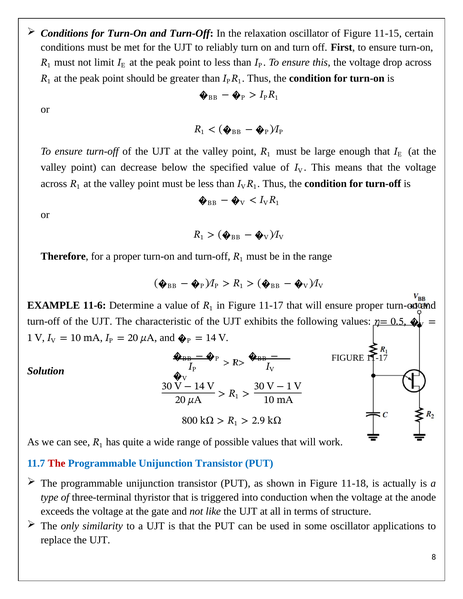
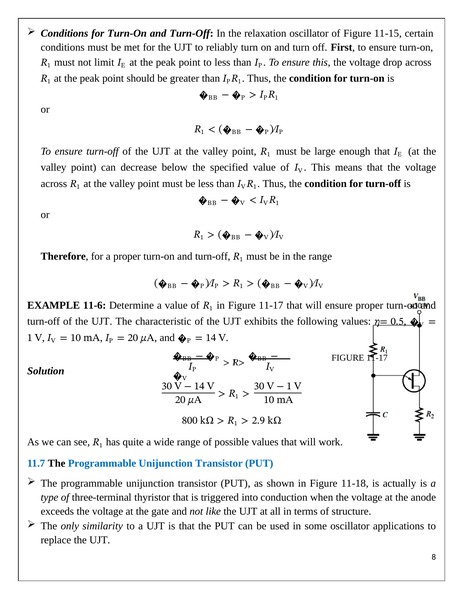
The colour: red -> black (57, 464)
